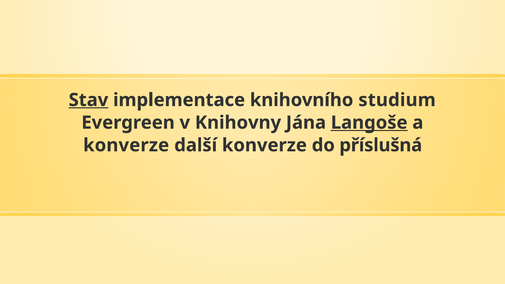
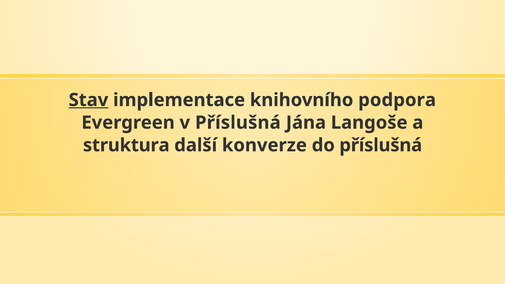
studium: studium -> podpora (397, 100)
v Knihovny: Knihovny -> Příslušná (238, 123)
Langoše underline: present -> none (369, 123)
konverze: konverze -> struktura (126, 145)
